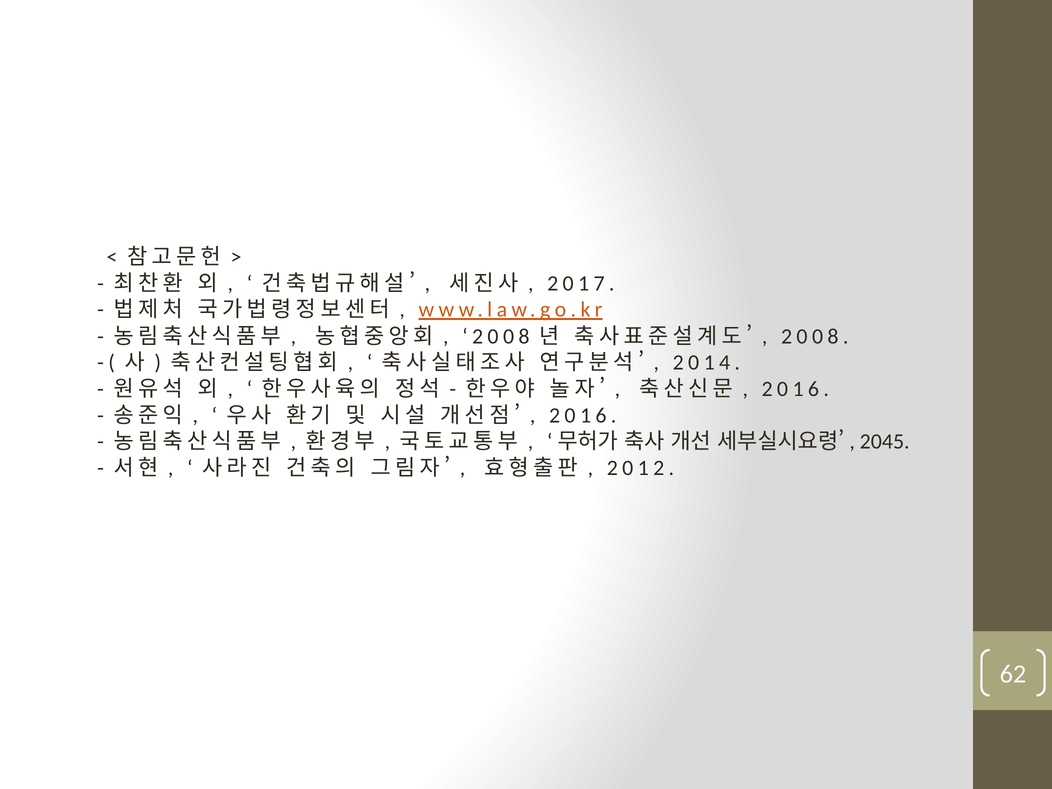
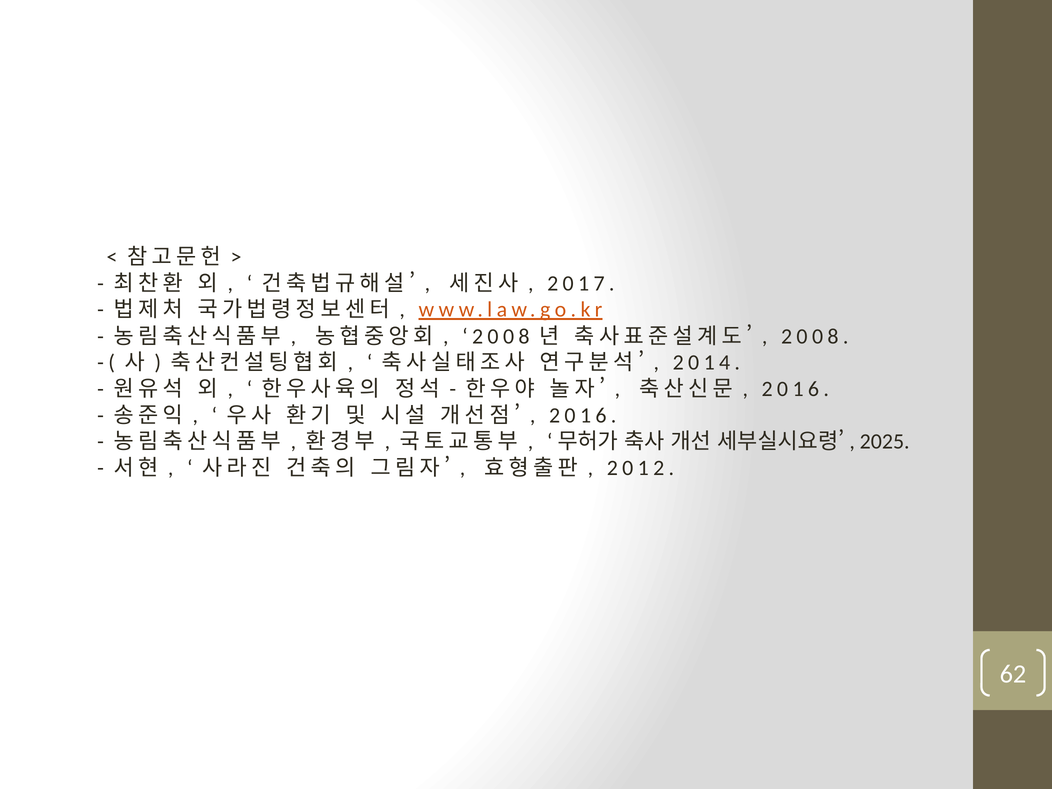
2045: 2045 -> 2025 (885, 442)
